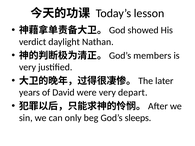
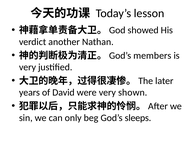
daylight: daylight -> another (64, 42)
depart: depart -> shown (133, 93)
